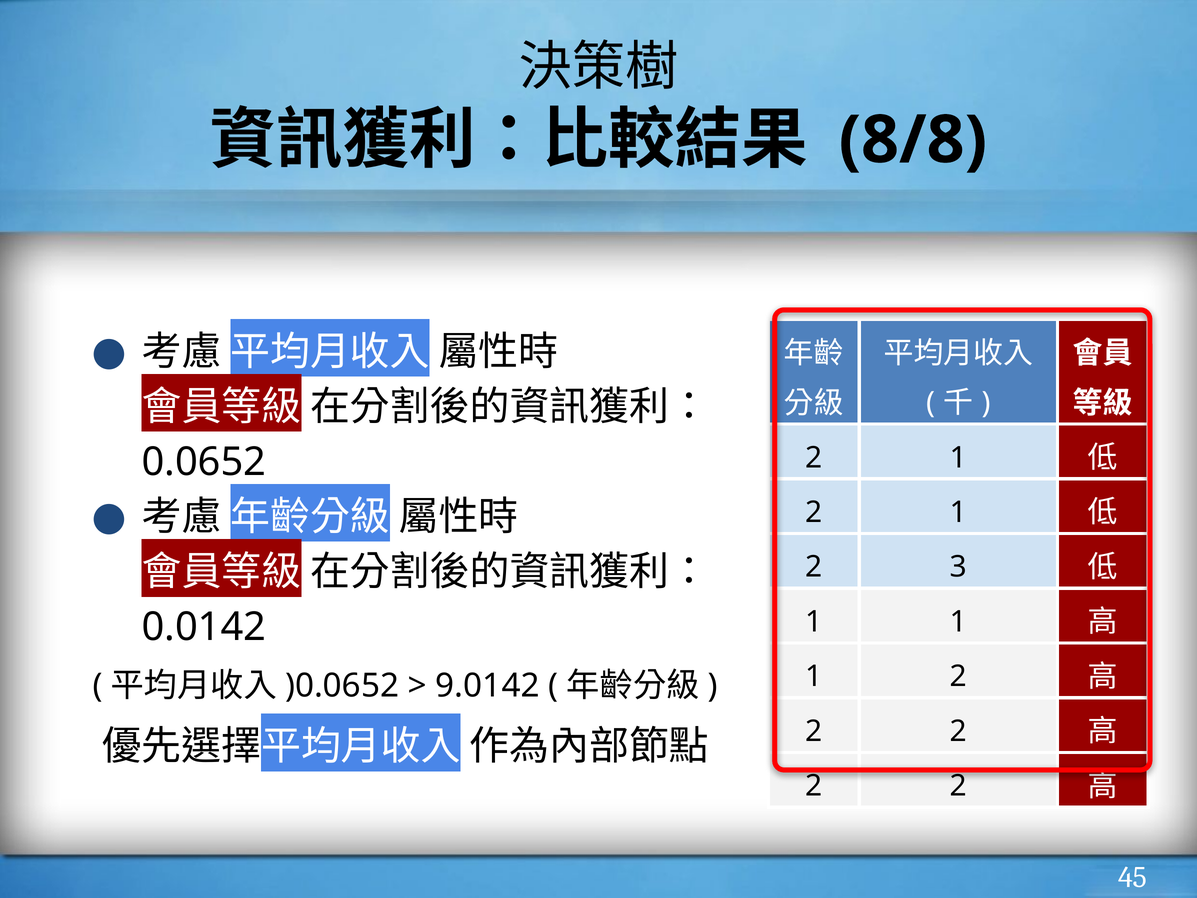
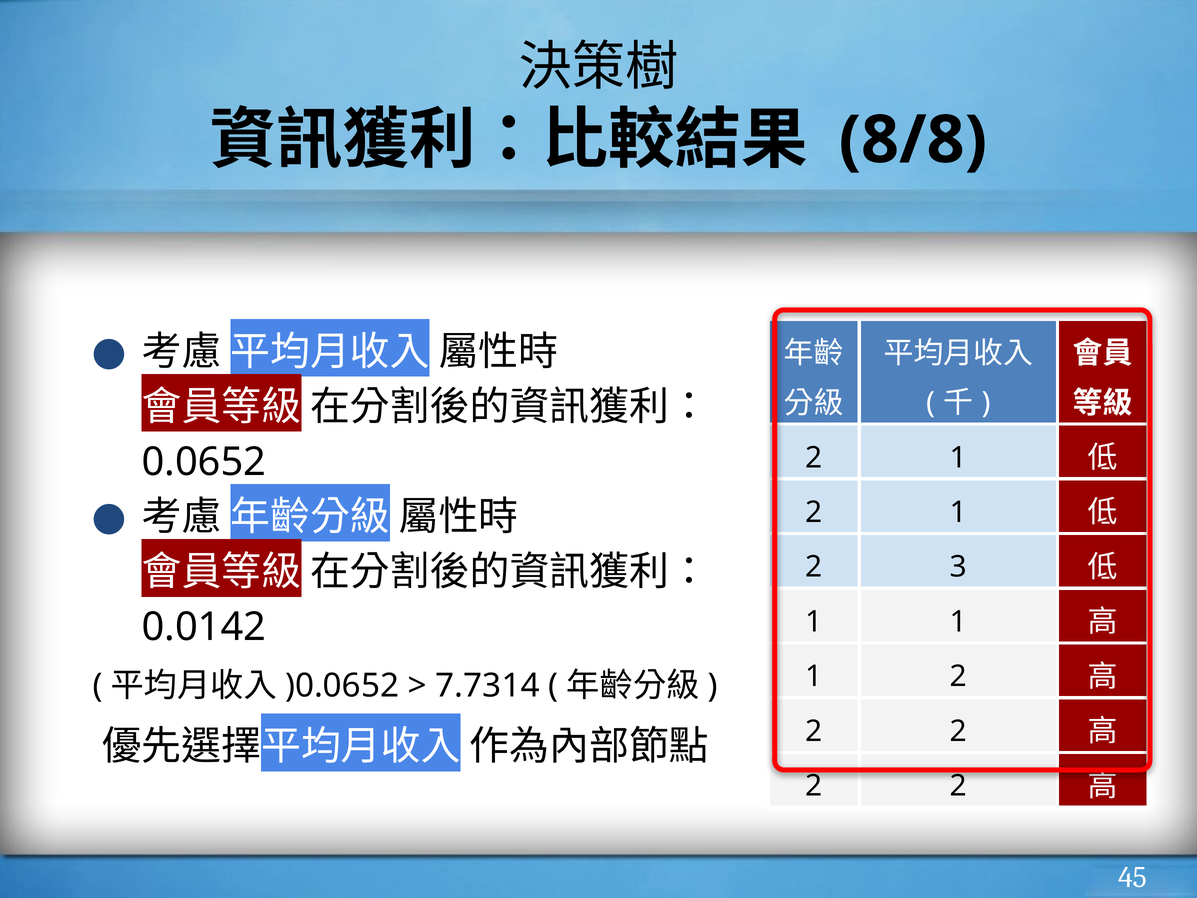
9.0142: 9.0142 -> 7.7314 (488, 686)
